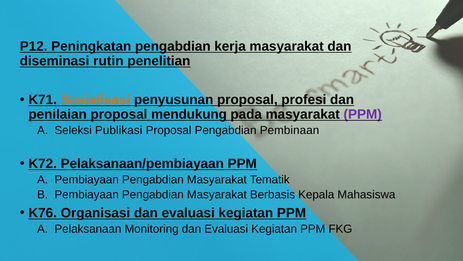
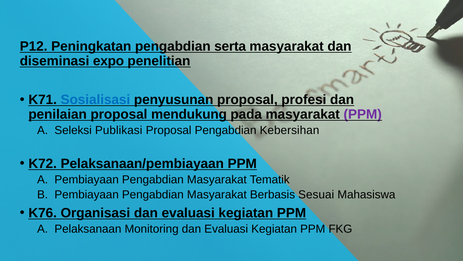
kerja: kerja -> serta (230, 46)
rutin: rutin -> expo (109, 61)
Sosialisasi colour: orange -> blue (95, 100)
Pembinaan: Pembinaan -> Kebersihan (290, 130)
Kepala: Kepala -> Sesuai (316, 194)
